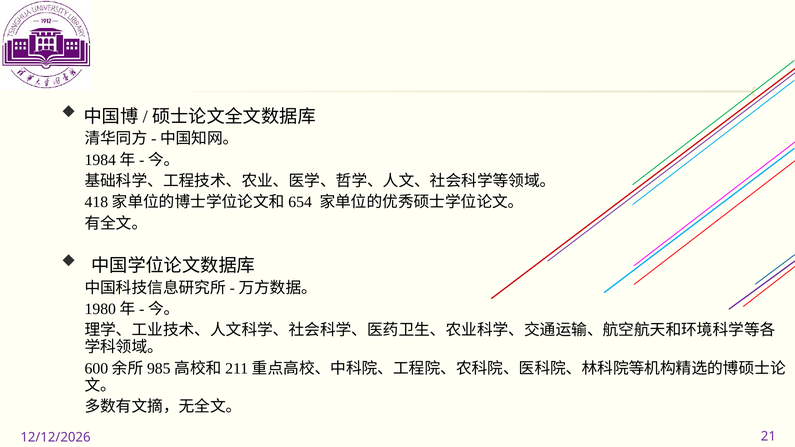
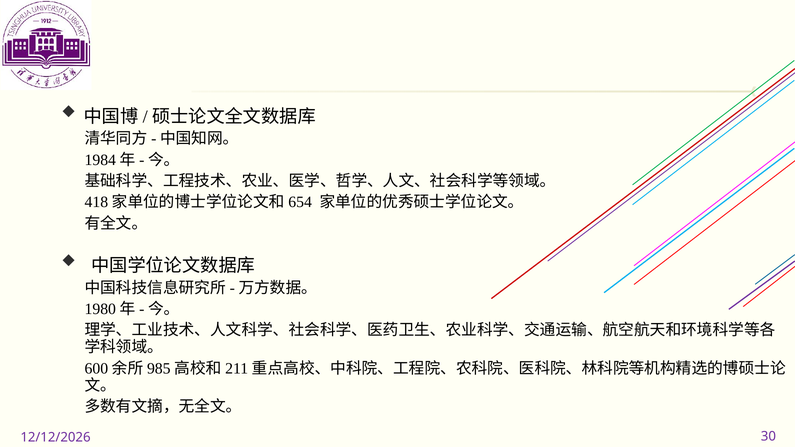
21: 21 -> 30 (768, 437)
